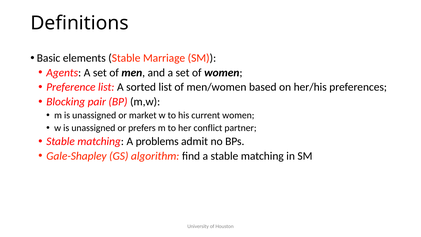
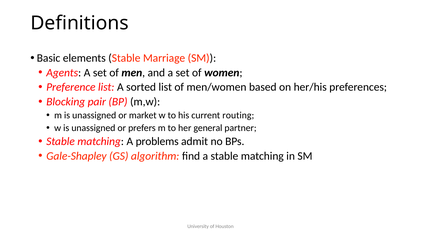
current women: women -> routing (238, 115)
conflict: conflict -> general (208, 128)
